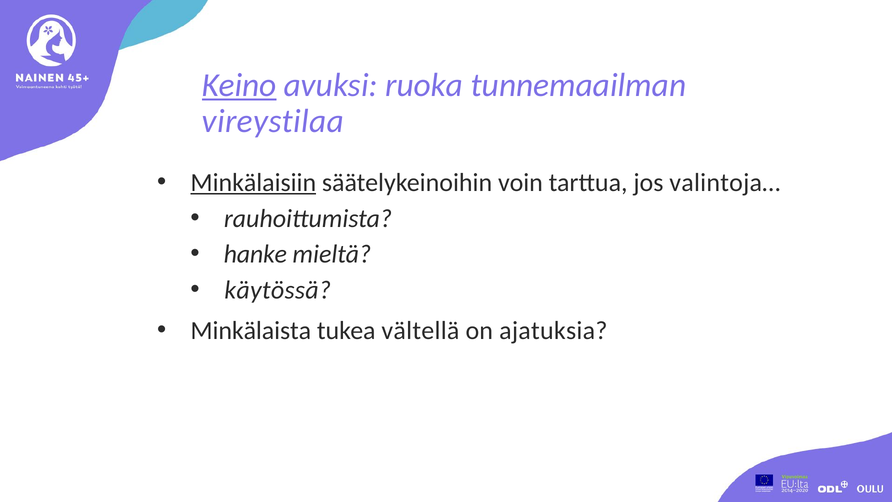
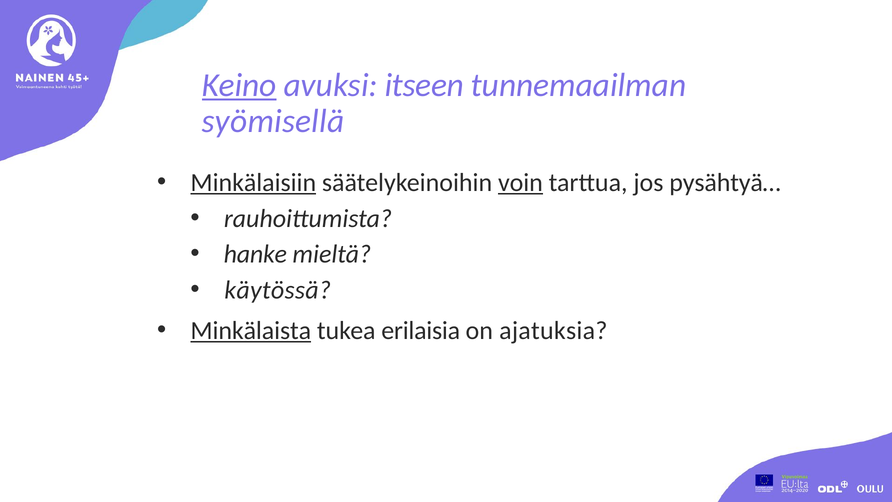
ruoka: ruoka -> itseen (424, 85)
vireystilaa: vireystilaa -> syömisellä (273, 121)
voin underline: none -> present (520, 183)
valintoja…: valintoja… -> pysähtyä… (725, 183)
Minkälaista underline: none -> present (251, 330)
vältellä: vältellä -> erilaisia (421, 330)
